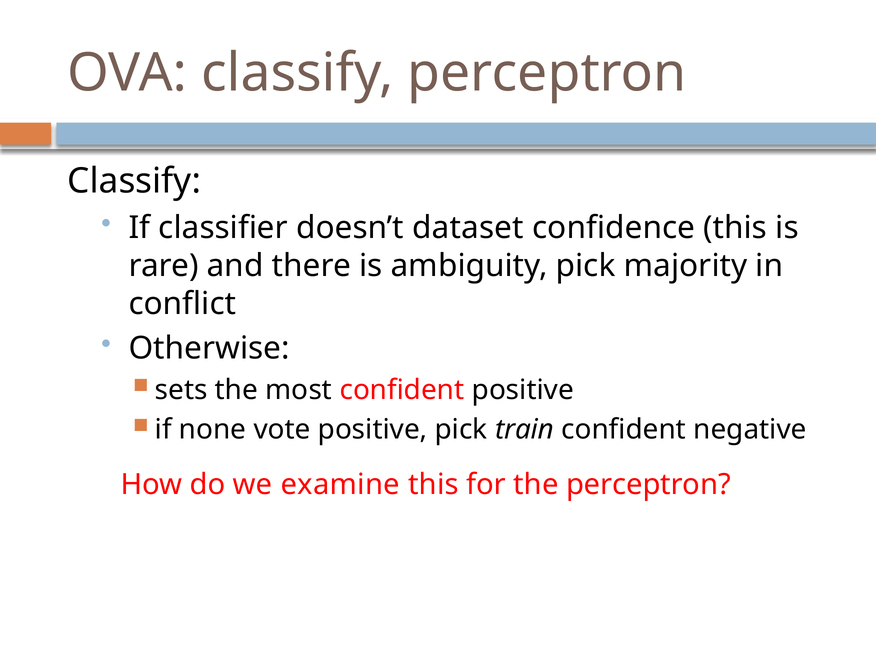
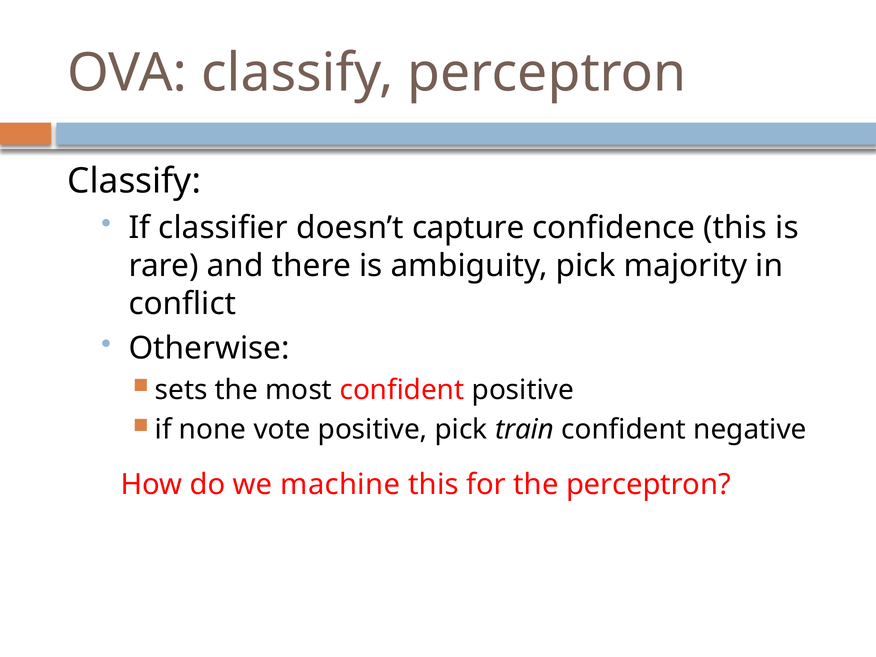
dataset: dataset -> capture (468, 228)
examine: examine -> machine (340, 485)
